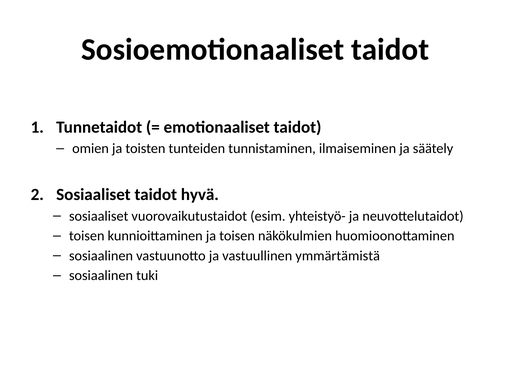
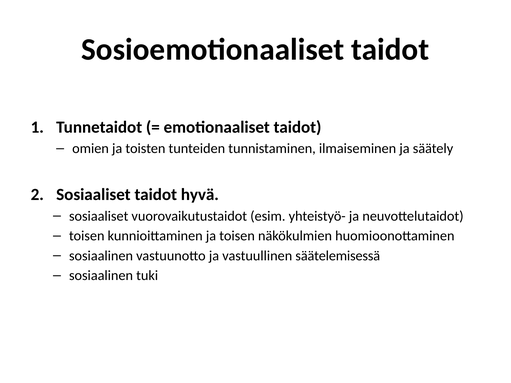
ymmärtämistä: ymmärtämistä -> säätelemisessä (338, 256)
